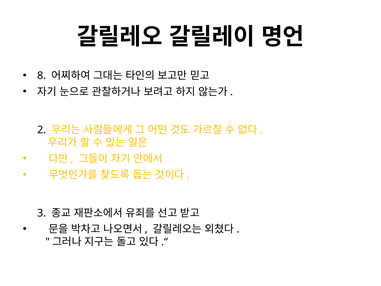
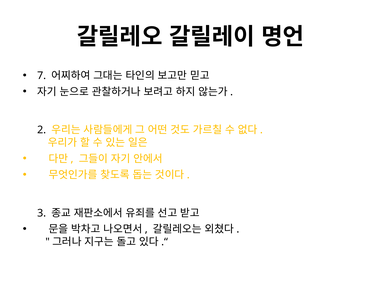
8: 8 -> 7 (42, 76)
